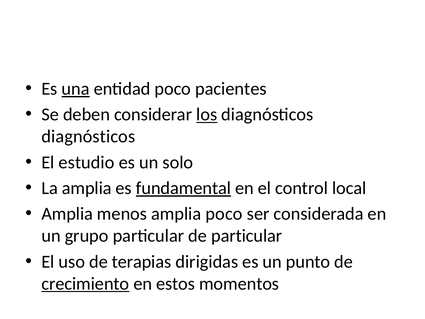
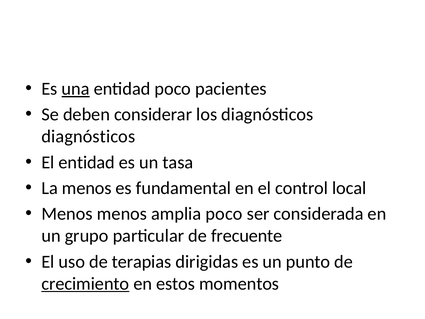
los underline: present -> none (207, 115)
El estudio: estudio -> entidad (87, 162)
solo: solo -> tasa (178, 162)
La amplia: amplia -> menos (87, 188)
fundamental underline: present -> none (183, 188)
Amplia: Amplia -> Menos (67, 214)
de particular: particular -> frecuente (247, 236)
